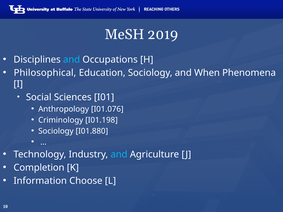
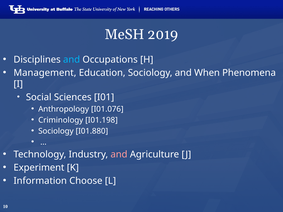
Philosophical: Philosophical -> Management (45, 73)
and colour: light blue -> pink (119, 155)
Completion: Completion -> Experiment (39, 168)
